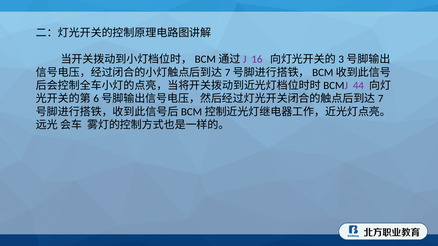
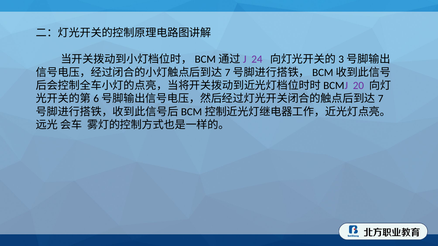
16: 16 -> 24 (257, 59)
44: 44 -> 20 (358, 86)
